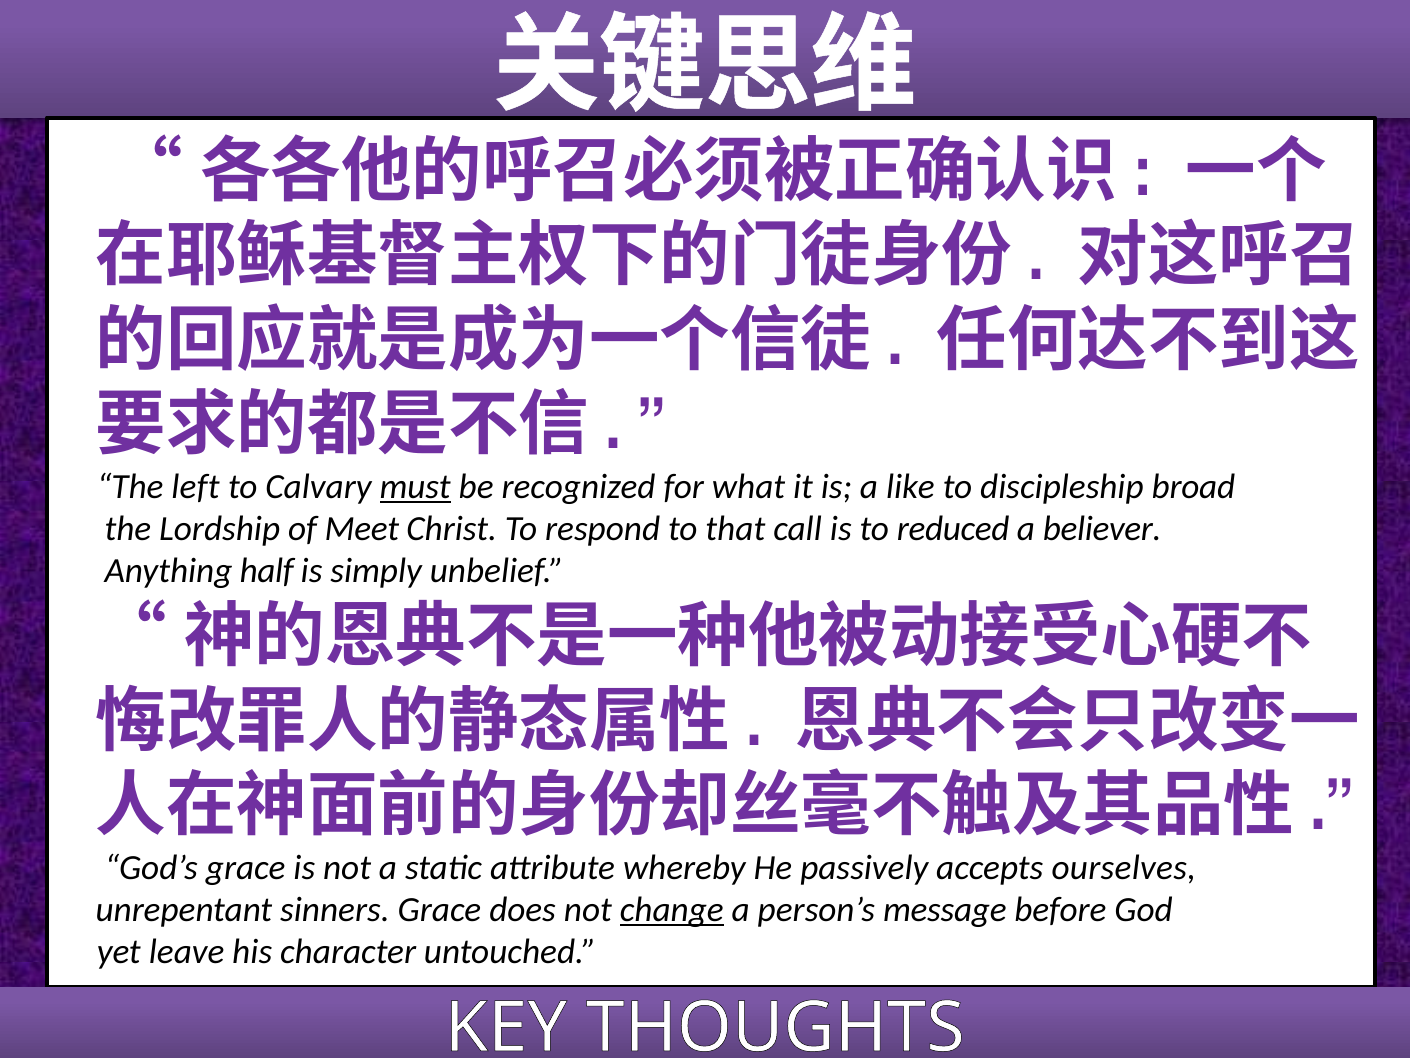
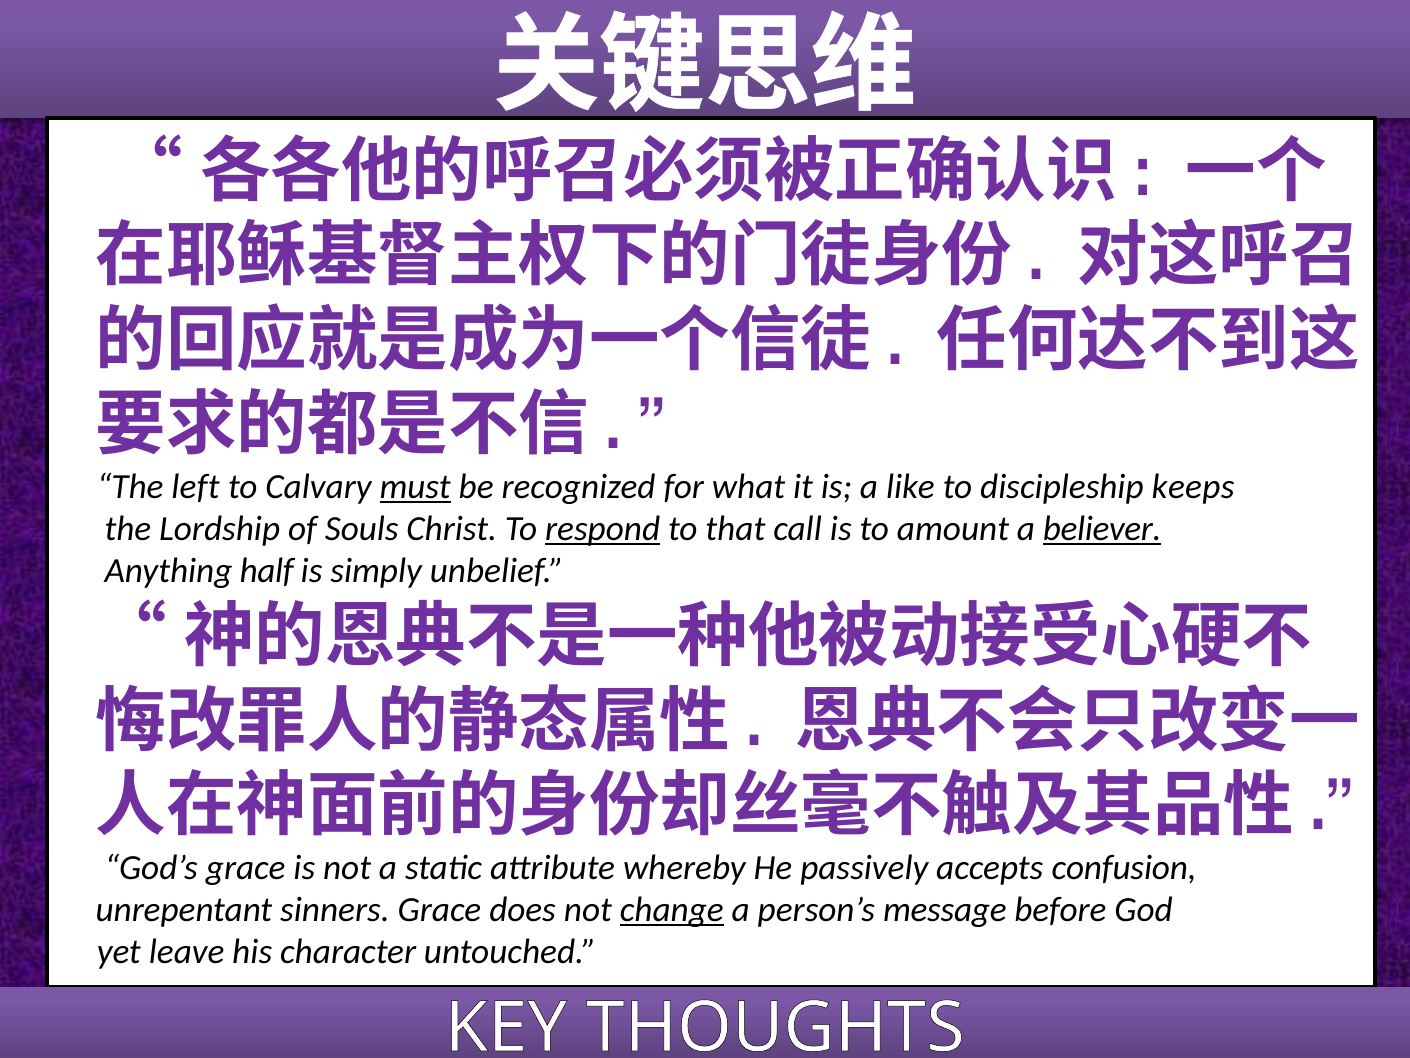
broad: broad -> keeps (1193, 486)
Meet: Meet -> Souls (362, 529)
respond underline: none -> present (603, 529)
reduced: reduced -> amount (953, 529)
believer underline: none -> present (1102, 529)
ourselves: ourselves -> confusion (1124, 867)
